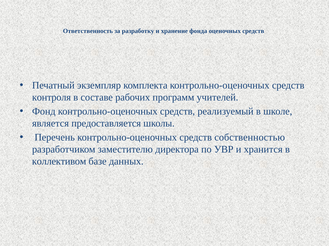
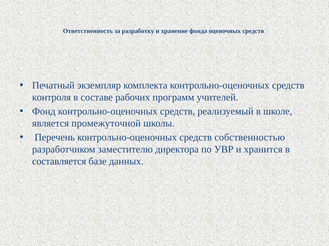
предоставляется: предоставляется -> промежуточной (106, 124)
коллективом: коллективом -> составляется (59, 162)
